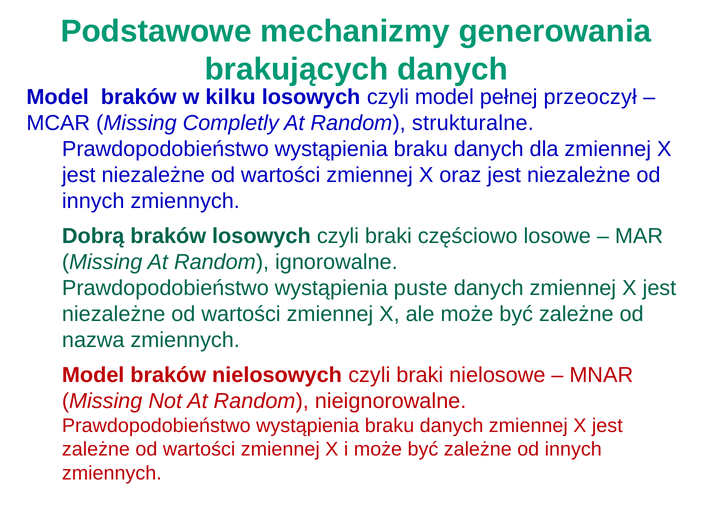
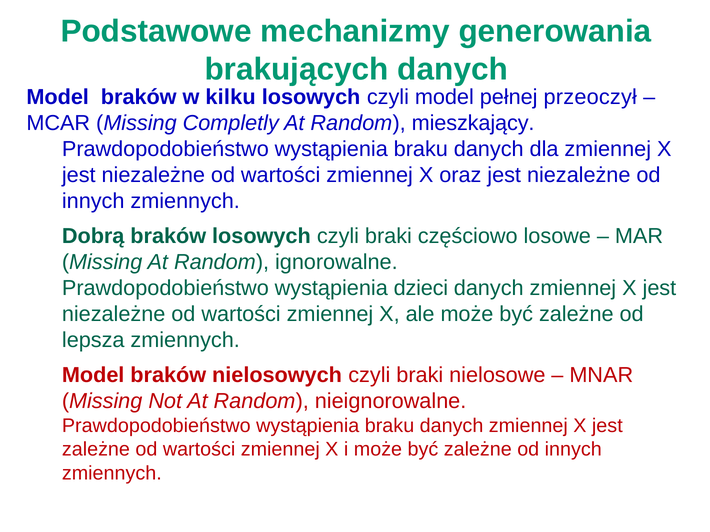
strukturalne: strukturalne -> mieszkający (473, 123)
puste: puste -> dzieci (421, 288)
nazwa: nazwa -> lepsza (93, 341)
